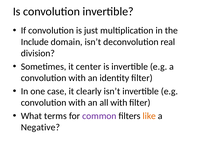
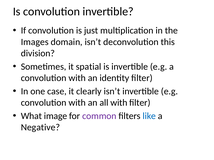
Include: Include -> Images (35, 42)
real: real -> this (168, 42)
center: center -> spatial (89, 67)
terms: terms -> image (56, 116)
like colour: orange -> blue (149, 116)
